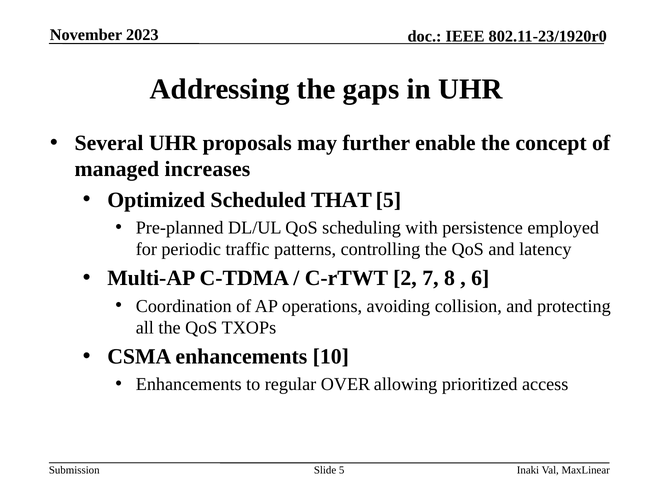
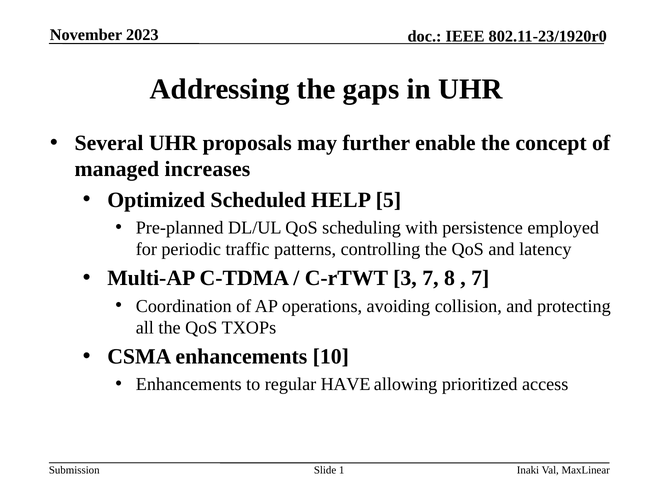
THAT: THAT -> HELP (341, 200)
2: 2 -> 3 (405, 278)
6: 6 -> 7 (480, 278)
OVER: OVER -> HAVE (346, 384)
Slide 5: 5 -> 1 (342, 470)
